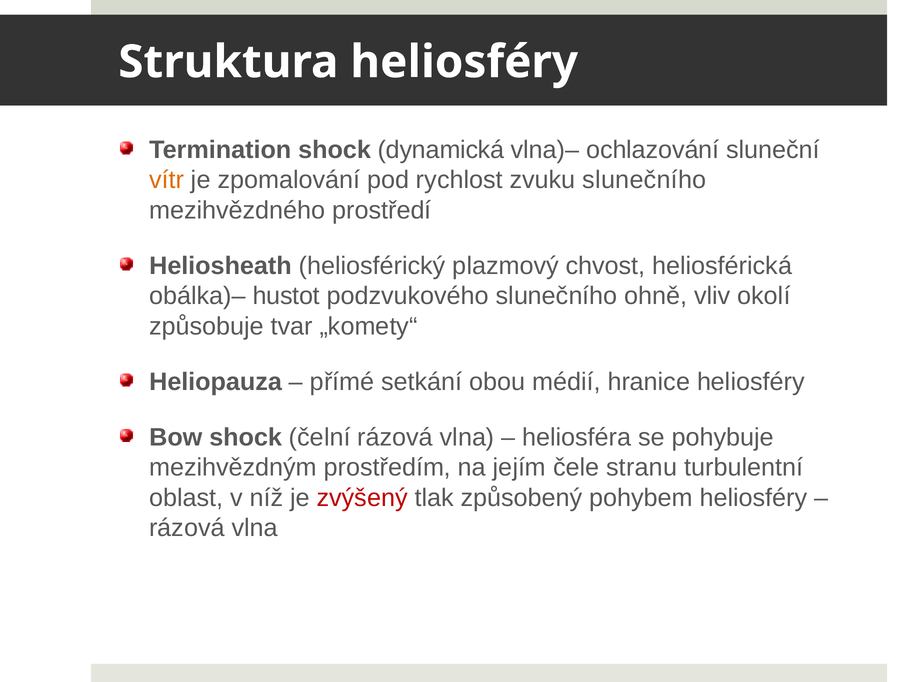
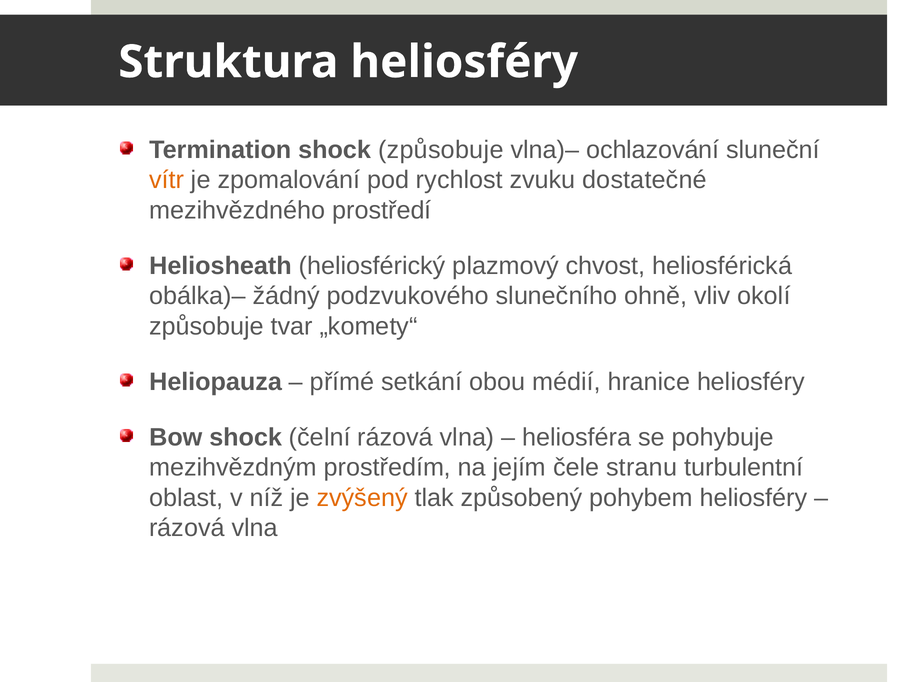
shock dynamická: dynamická -> způsobuje (441, 150)
zvuku slunečního: slunečního -> dostatečné (644, 180)
hustot: hustot -> žádný (286, 296)
zvýšený colour: red -> orange (362, 498)
